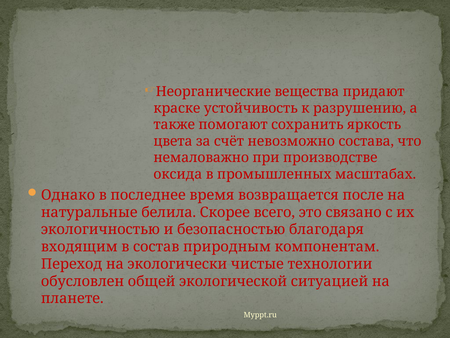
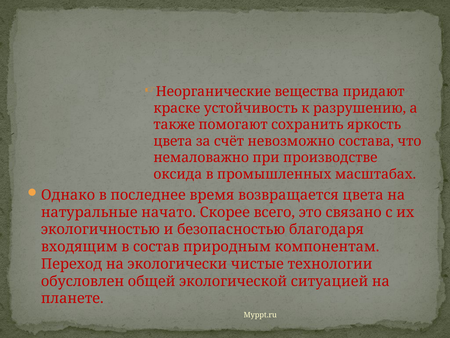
возвращается после: после -> цвета (363, 195)
белила: белила -> начато (169, 212)
